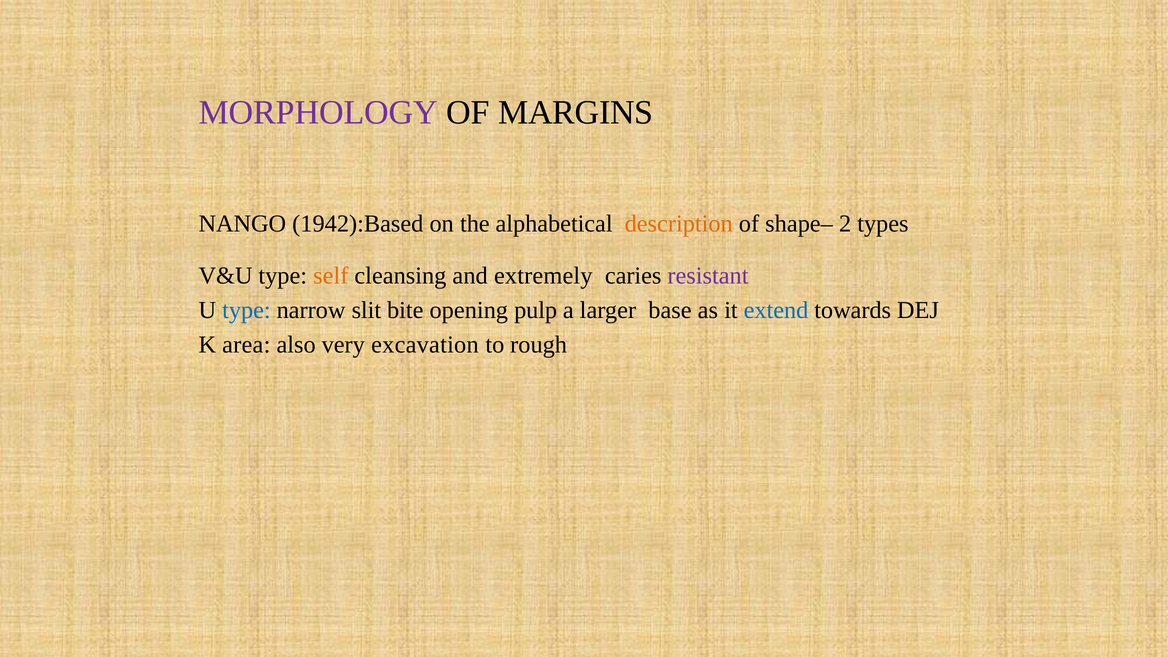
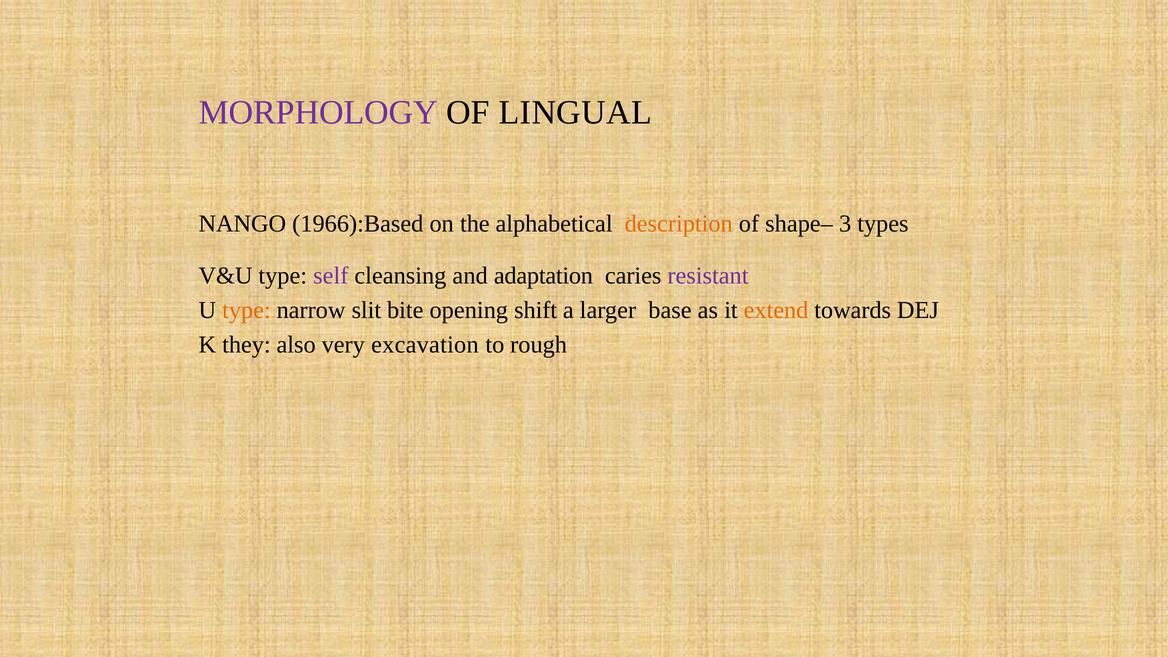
MARGINS: MARGINS -> LINGUAL (575, 112)
1942):Based: 1942):Based -> 1966):Based (358, 224)
2: 2 -> 3 (845, 224)
self colour: orange -> purple (331, 276)
extremely: extremely -> adaptation (543, 276)
type colour: blue -> orange (246, 310)
pulp: pulp -> shift (536, 310)
extend colour: blue -> orange (776, 310)
area: area -> they (246, 345)
